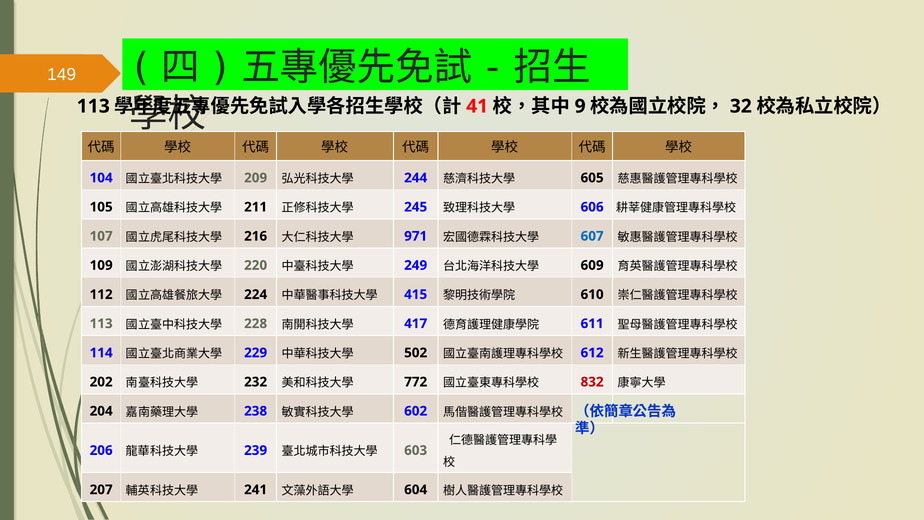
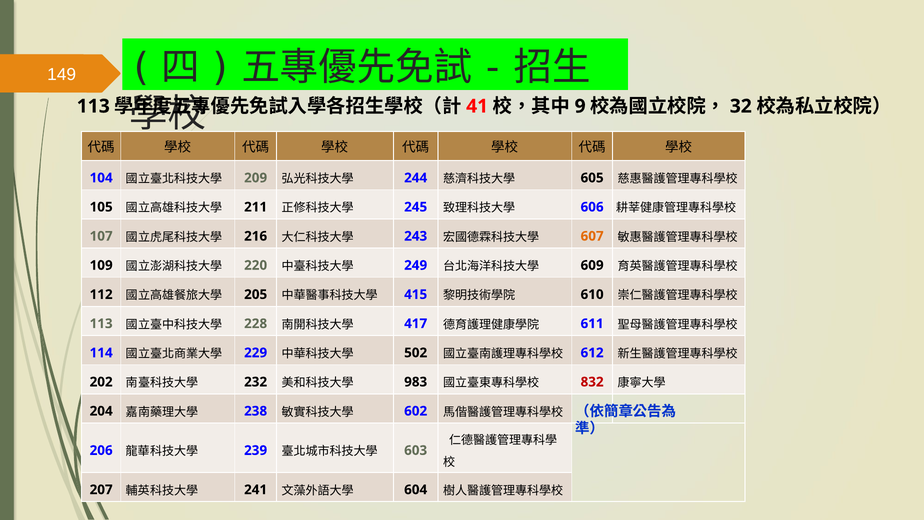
971: 971 -> 243 (416, 236)
607 colour: blue -> orange (592, 236)
224: 224 -> 205 (256, 294)
772: 772 -> 983 (416, 382)
